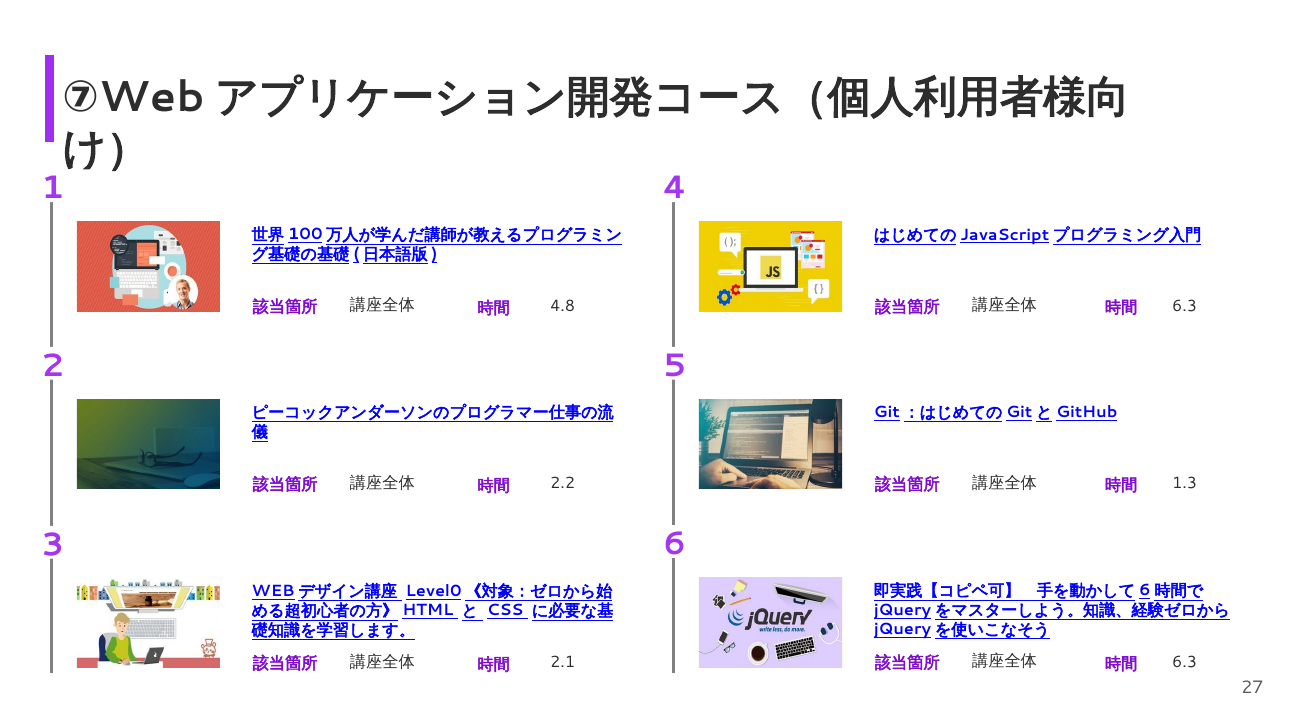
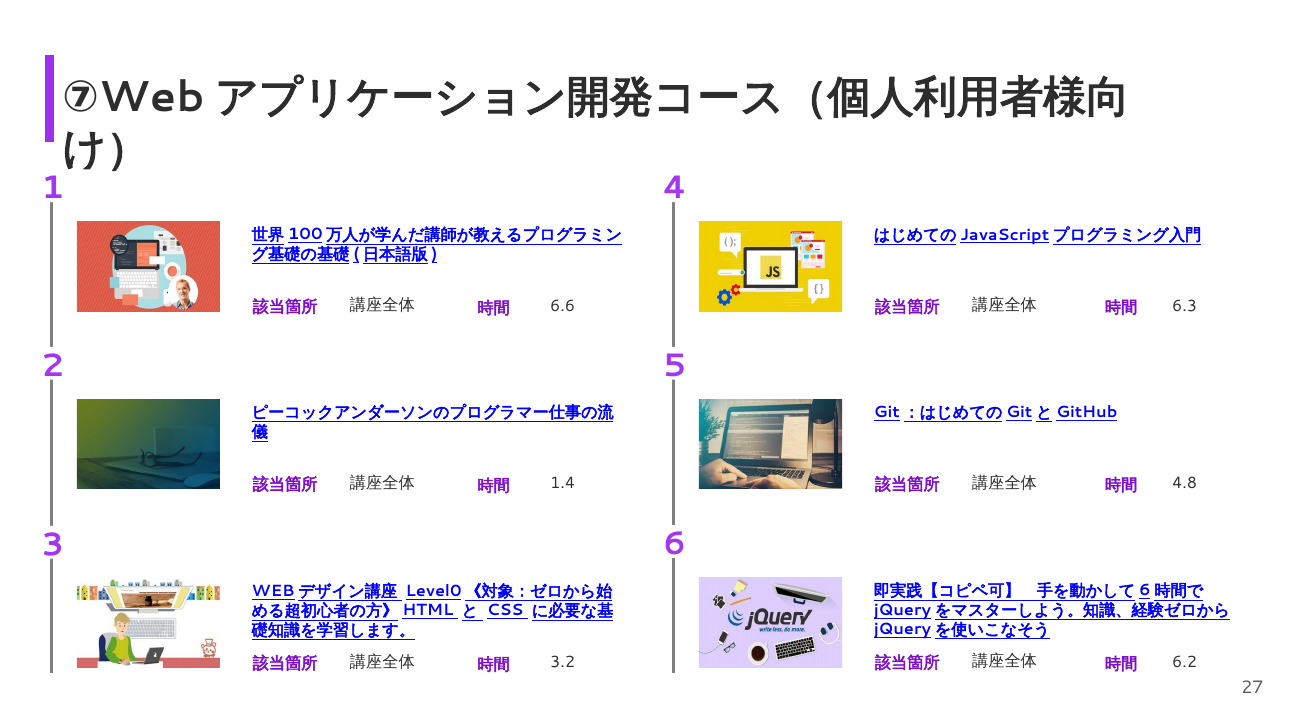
4.8: 4.8 -> 6.6 (563, 306)
2.2: 2.2 -> 1.4 (563, 483)
1.3: 1.3 -> 4.8 (1185, 483)
6.3: 6.3 -> 6.2 (1185, 662)
2.1: 2.1 -> 3.2 (563, 662)
